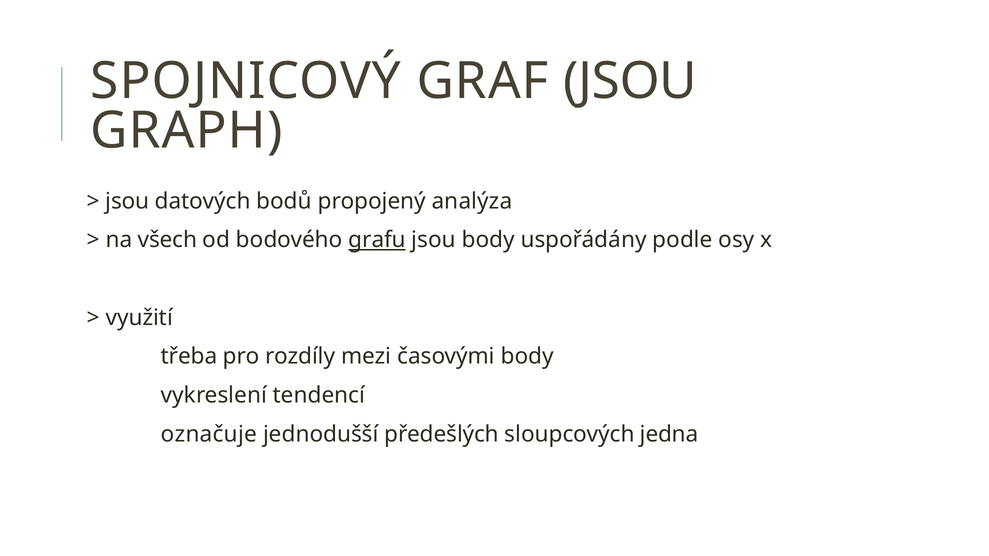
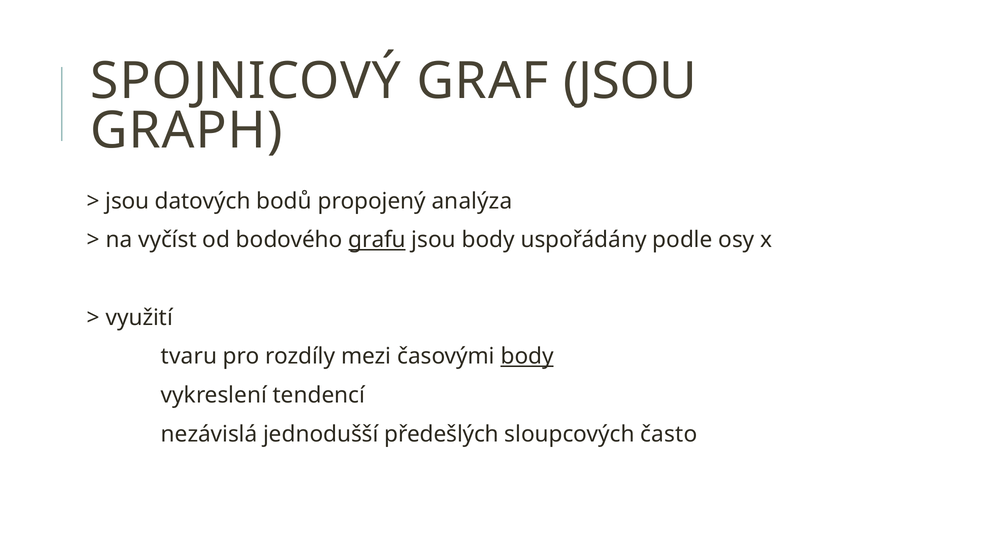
všech: všech -> vyčíst (167, 240)
třeba: třeba -> tvaru (189, 357)
body underline: none -> present (527, 357)
označuje: označuje -> nezávislá (209, 434)
jedna: jedna -> často (669, 434)
